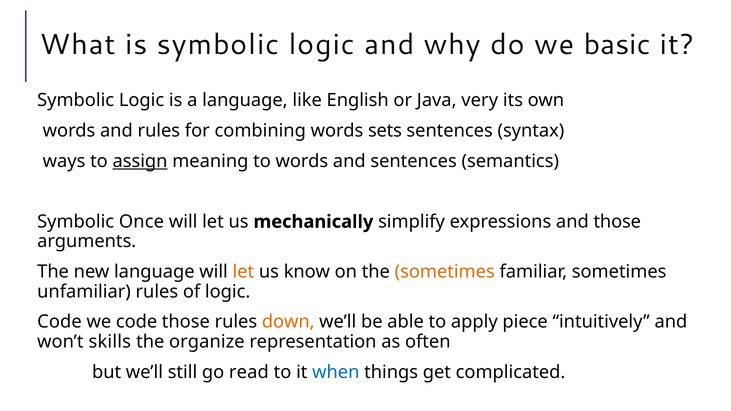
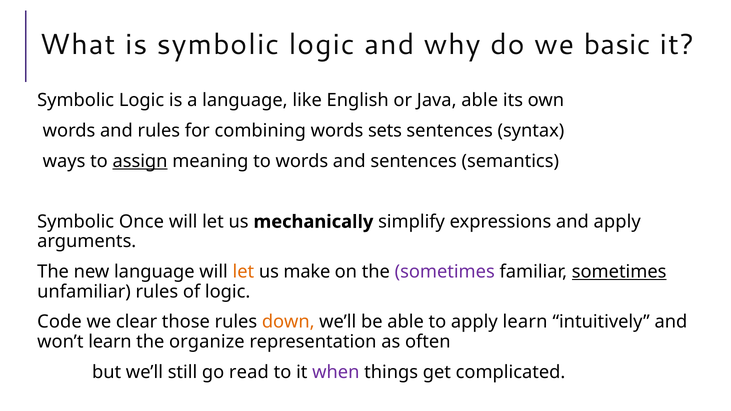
Java very: very -> able (480, 100)
and those: those -> apply (617, 222)
know: know -> make (307, 272)
sometimes colour: orange -> purple (445, 272)
sometimes underline: none -> present (619, 272)
we code: code -> clear (137, 322)
apply piece: piece -> learn (525, 322)
won’t skills: skills -> learn (110, 342)
when colour: blue -> purple (336, 372)
